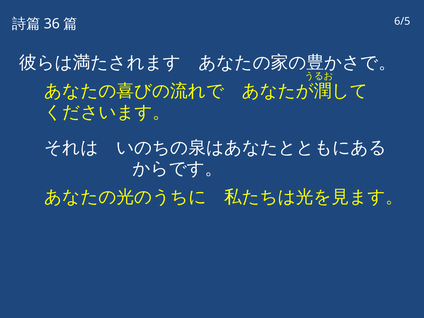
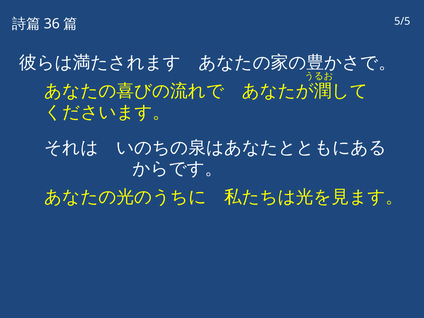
6/5: 6/5 -> 5/5 (402, 21)
